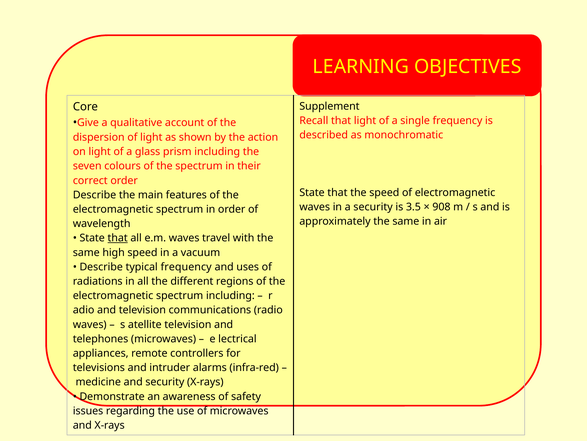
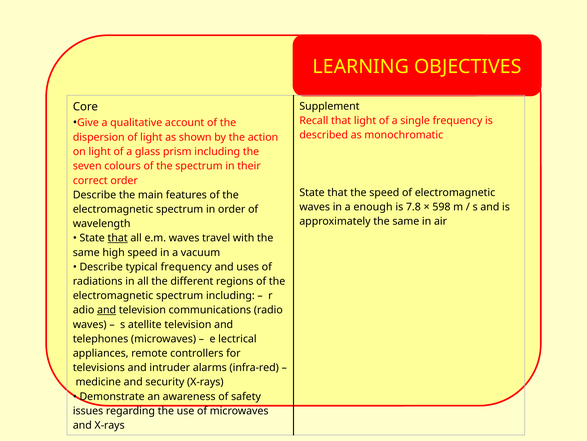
a security: security -> enough (373, 207)
3.5: 3.5 -> 7.8 (413, 207)
908: 908 -> 598 (441, 207)
and underline: none -> present (107, 310)
